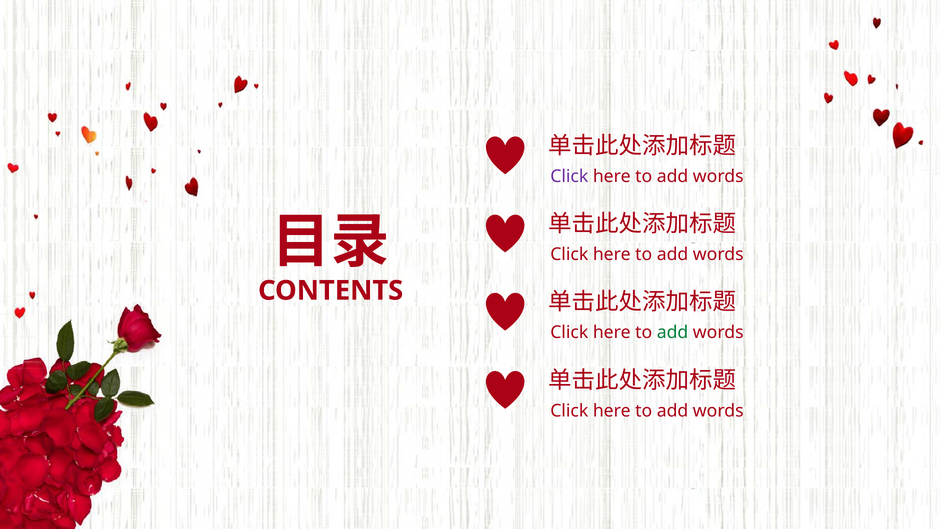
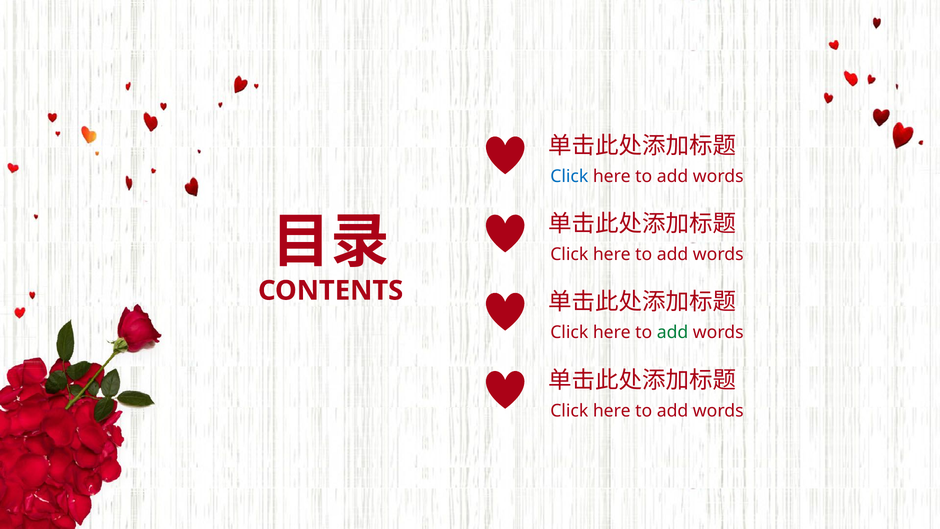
Click colour: purple -> blue (569, 176)
